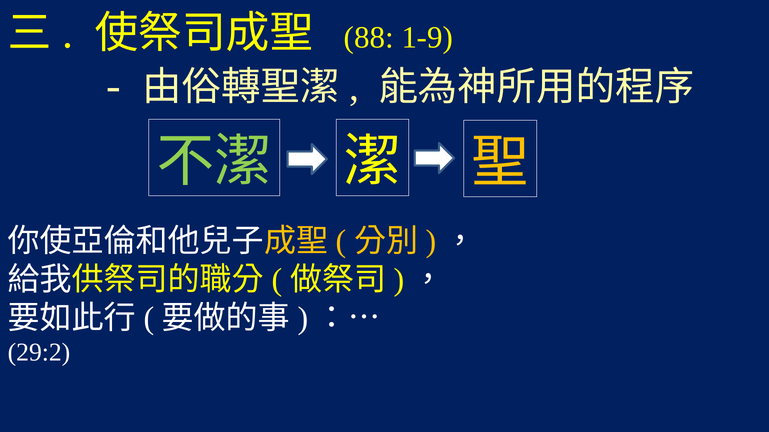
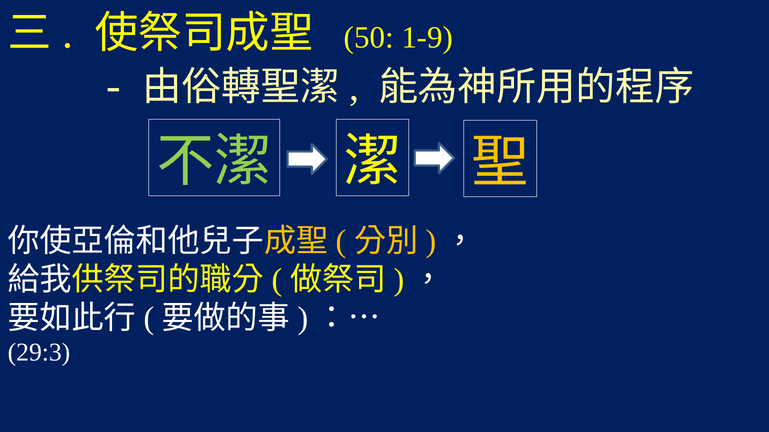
88: 88 -> 50 (369, 38)
29:2: 29:2 -> 29:3 (39, 353)
